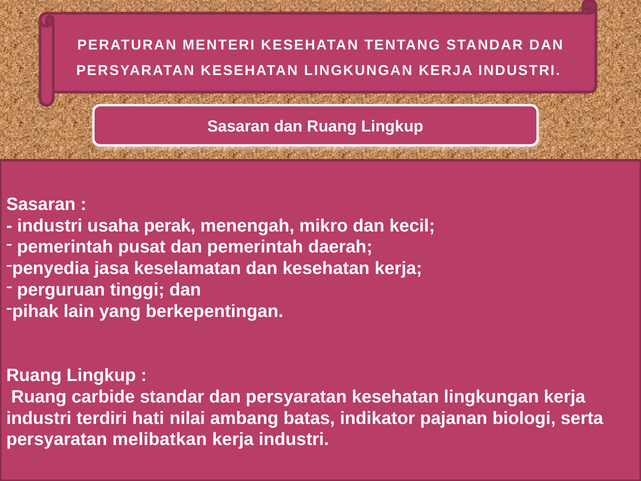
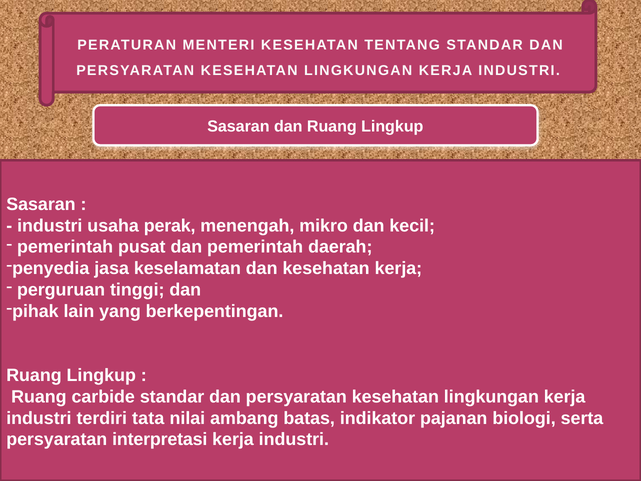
hati: hati -> tata (148, 418)
melibatkan: melibatkan -> interpretasi (160, 439)
